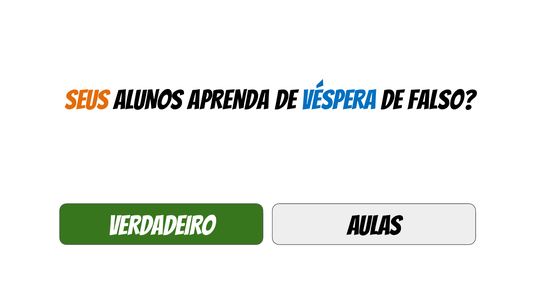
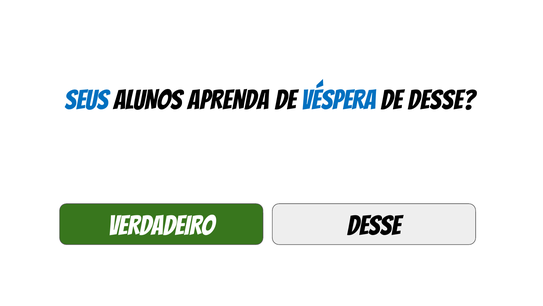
SEUS colour: orange -> blue (86, 100)
DE FALSO: FALSO -> DESSE (441, 100)
VERDADEIRO AULAS: AULAS -> DESSE (374, 226)
